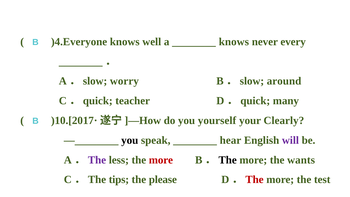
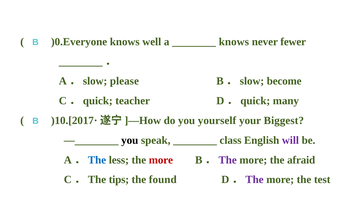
)4.Everyone: )4.Everyone -> )0.Everyone (79, 42)
every: every -> fewer (293, 42)
worry: worry -> please (124, 81)
around: around -> become (284, 81)
Clearly: Clearly -> Biggest (284, 120)
hear: hear -> class (231, 140)
The colour: purple -> blue (97, 160)
The colour: black -> purple (228, 160)
wants: wants -> afraid (301, 160)
please: please -> found (163, 180)
The colour: red -> purple (254, 180)
